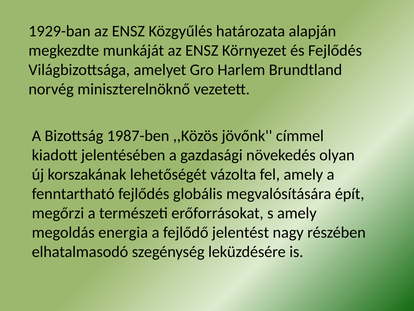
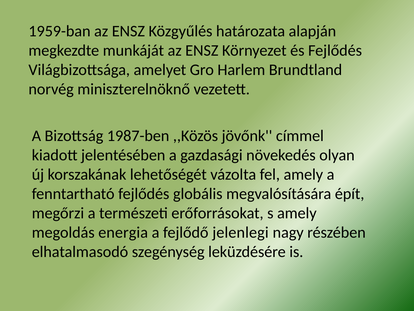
1929-ban: 1929-ban -> 1959-ban (60, 31)
jelentést: jelentést -> jelenlegi (240, 232)
